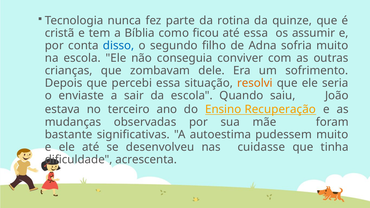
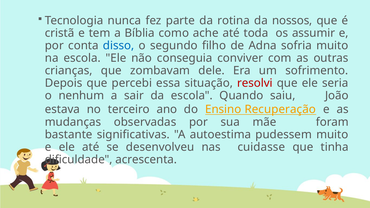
quinze: quinze -> nossos (292, 21)
ficou: ficou -> ache (206, 33)
até essa: essa -> toda (256, 33)
resolvi colour: orange -> red (255, 83)
enviaste: enviaste -> nenhum (81, 96)
